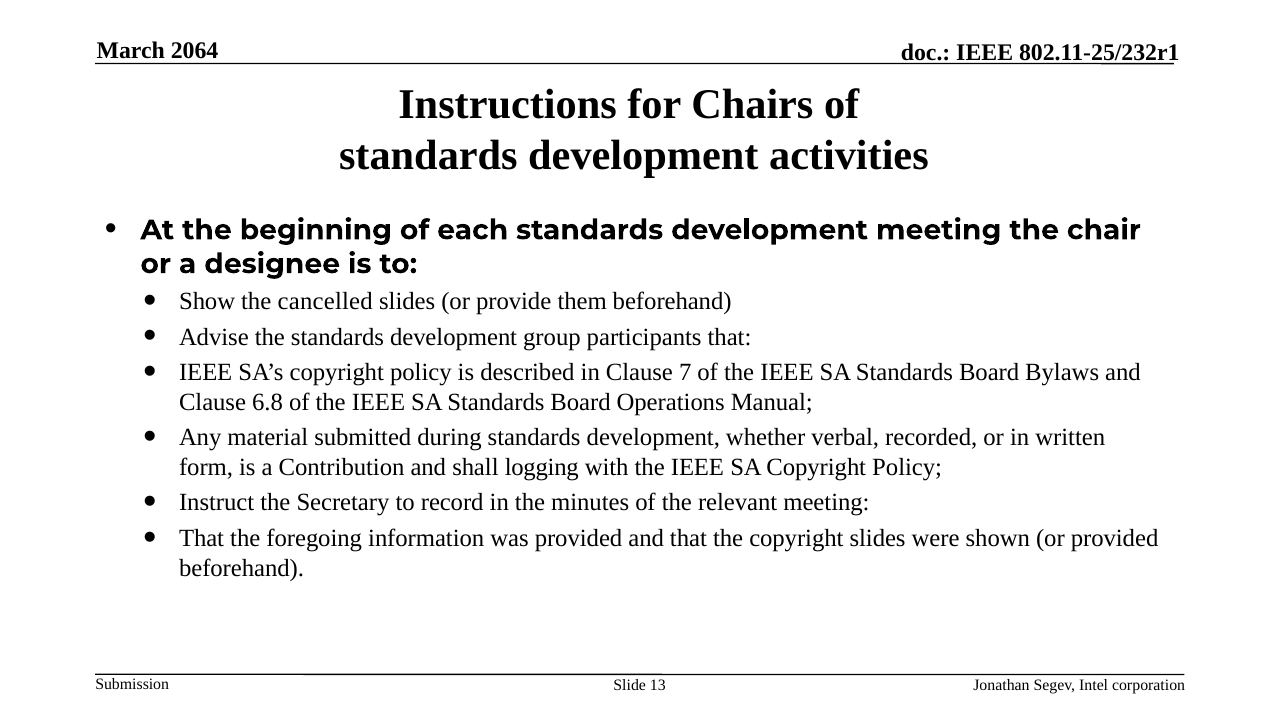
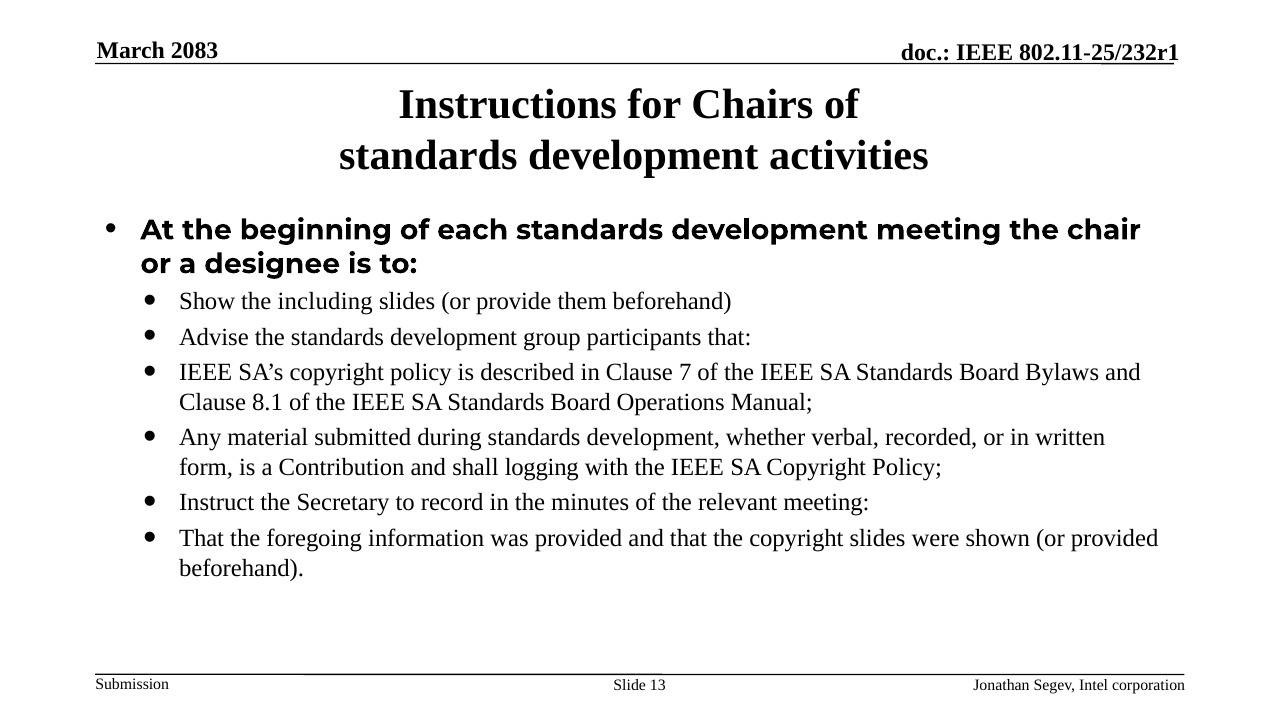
2064: 2064 -> 2083 (195, 50)
cancelled: cancelled -> including (325, 301)
6.8: 6.8 -> 8.1 (267, 402)
